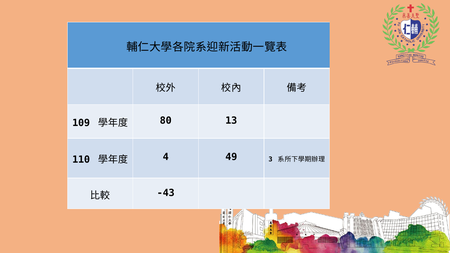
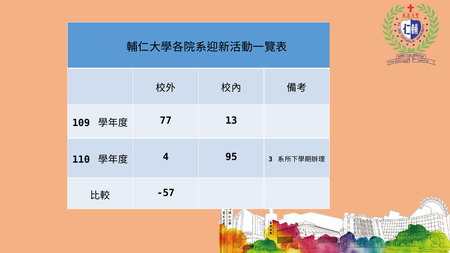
80: 80 -> 77 (166, 120)
49: 49 -> 95 (231, 157)
-43: -43 -> -57 (166, 193)
